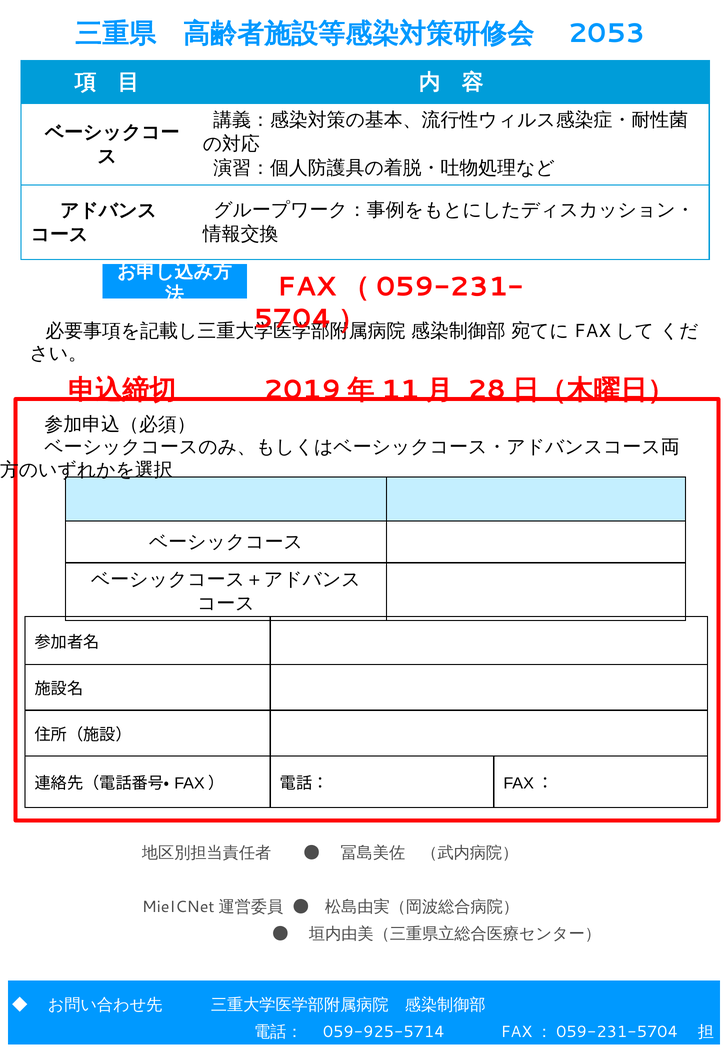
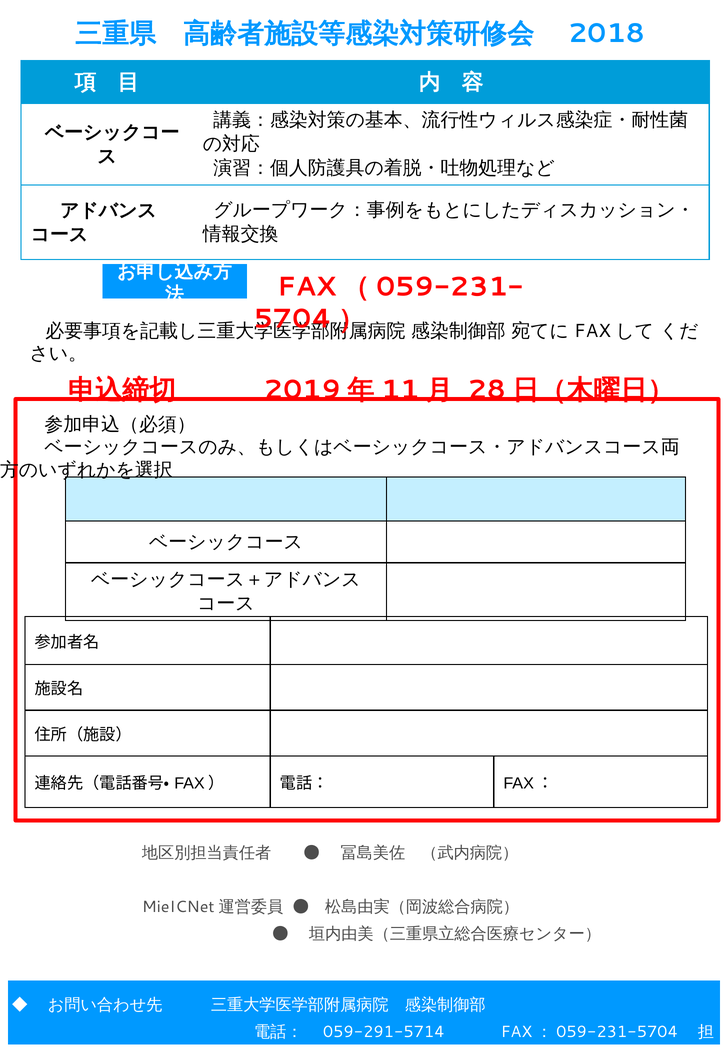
2053: 2053 -> 2018 (607, 33)
059-925-5714: 059-925-5714 -> 059-291-5714 (384, 1031)
